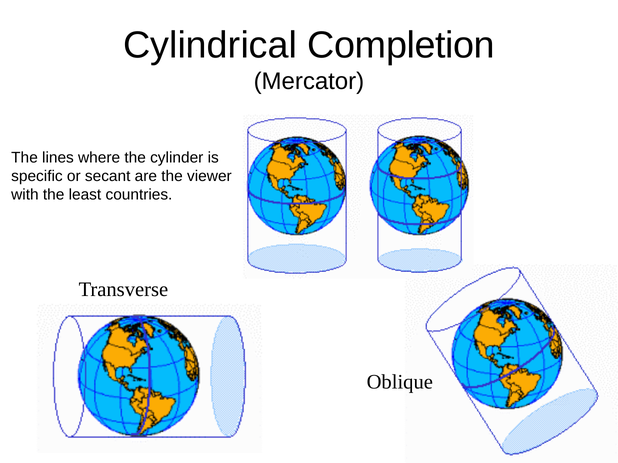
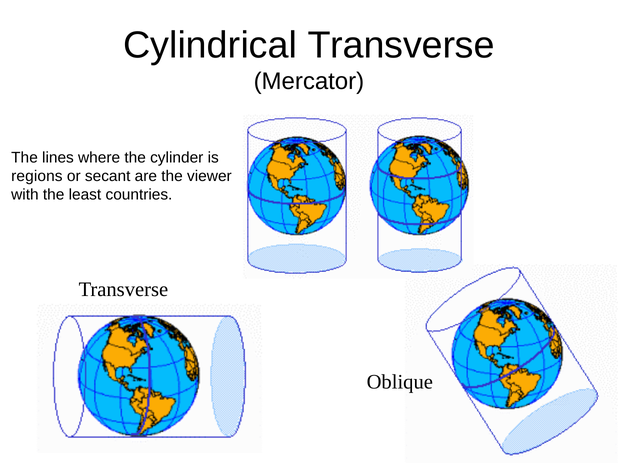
Cylindrical Completion: Completion -> Transverse (401, 45)
specific: specific -> regions (37, 176)
